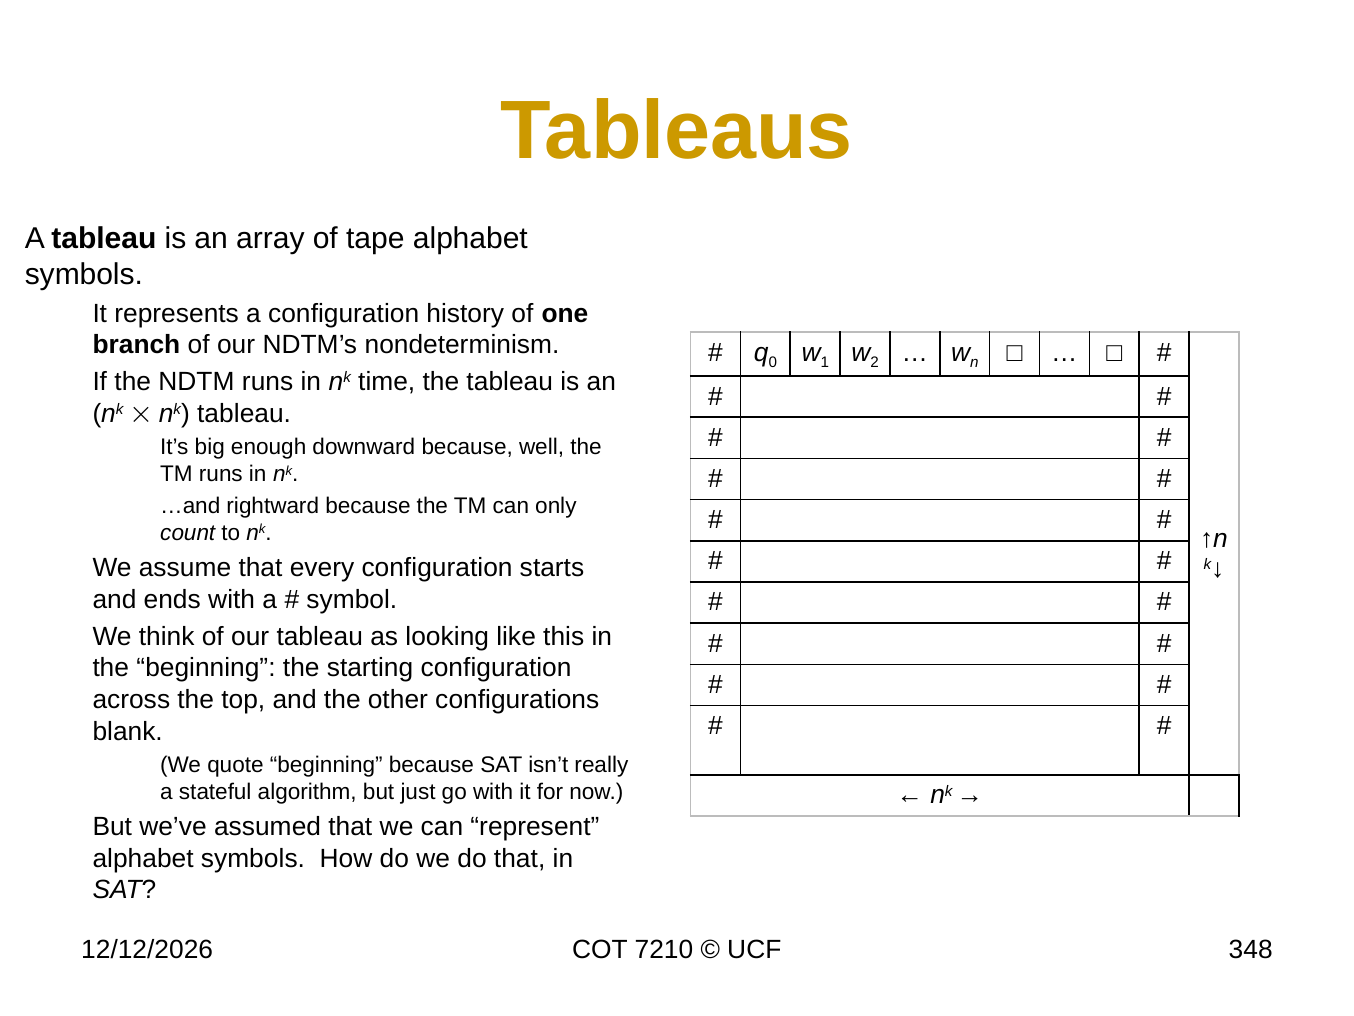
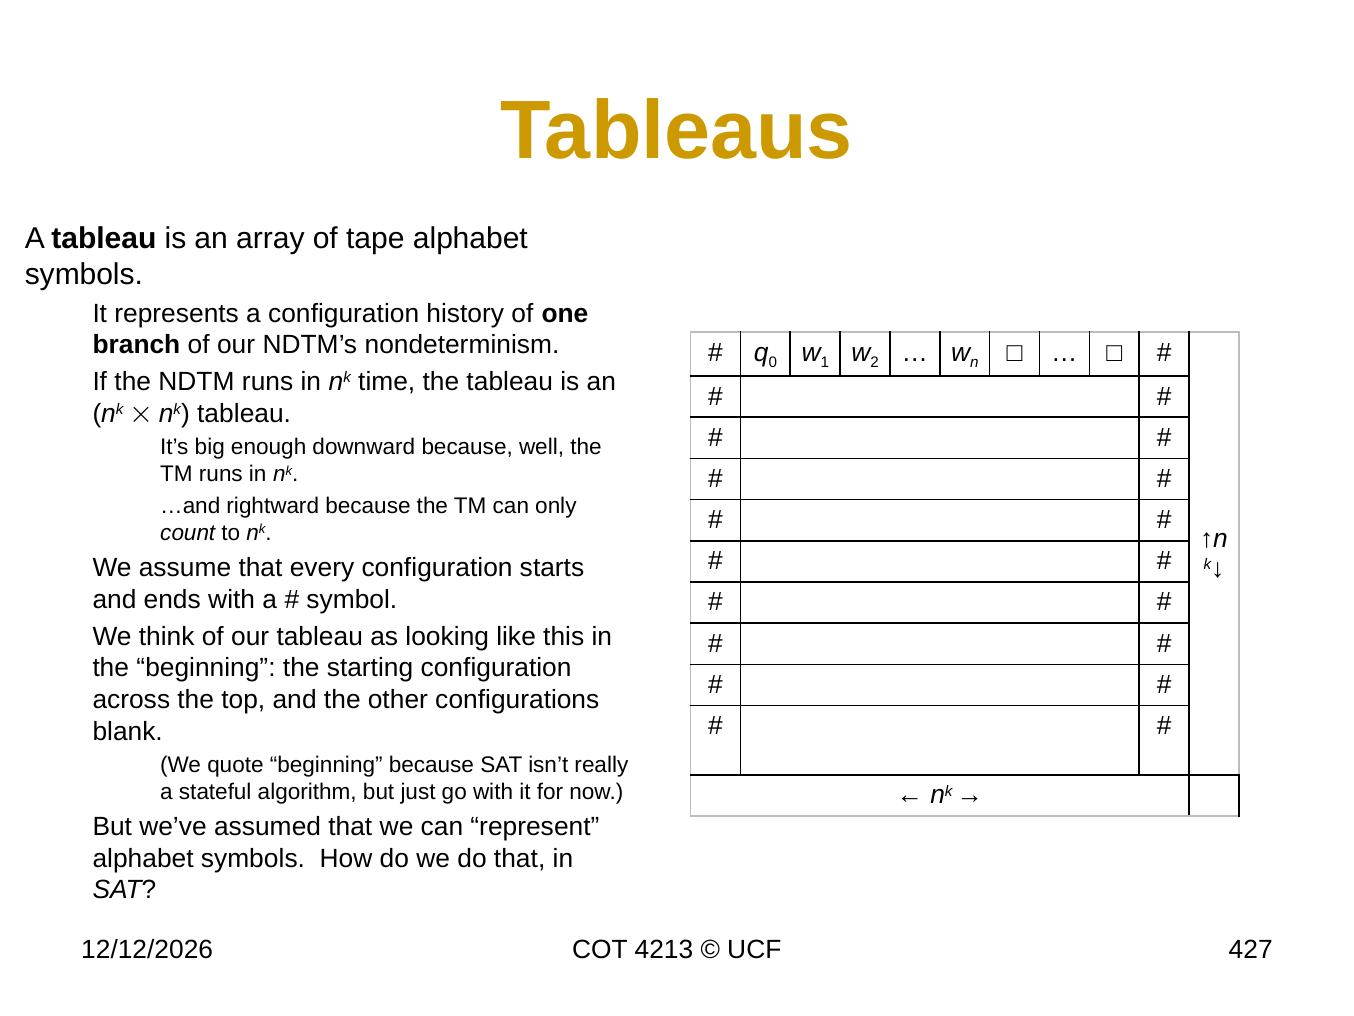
7210: 7210 -> 4213 (664, 949)
348: 348 -> 427 (1251, 949)
